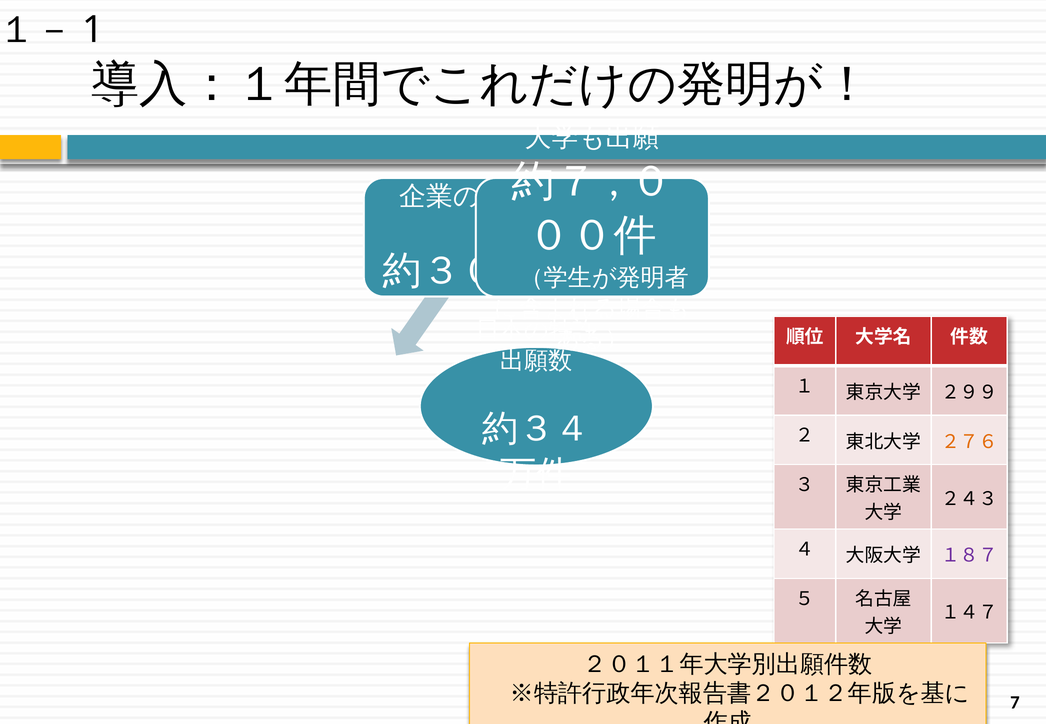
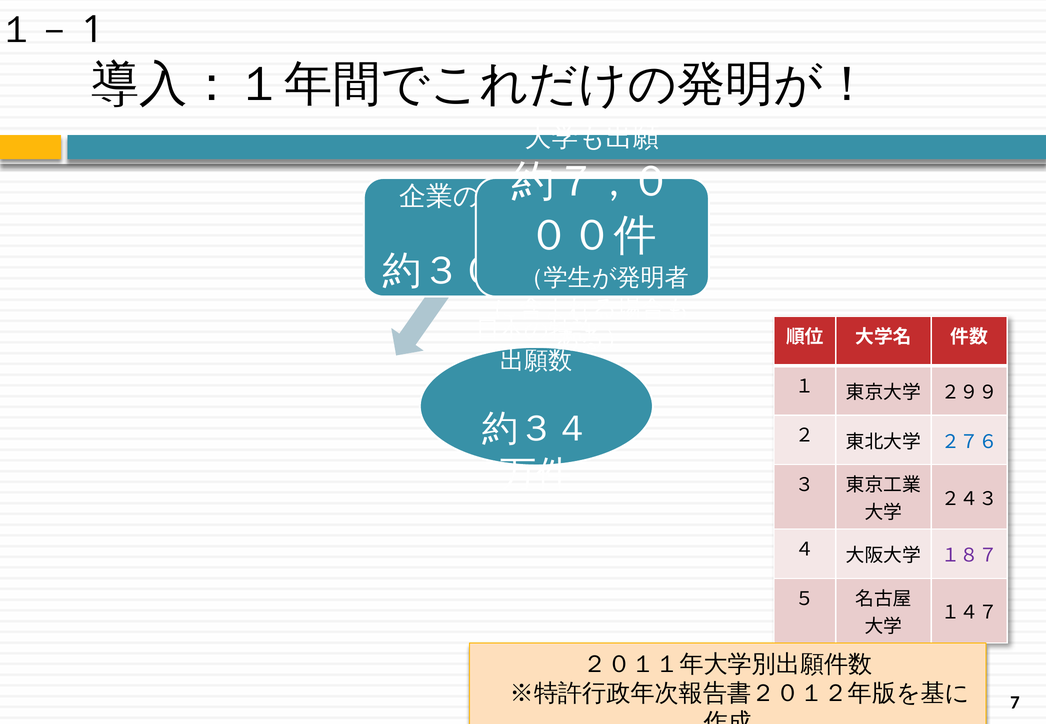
２７６ colour: orange -> blue (969, 442)
